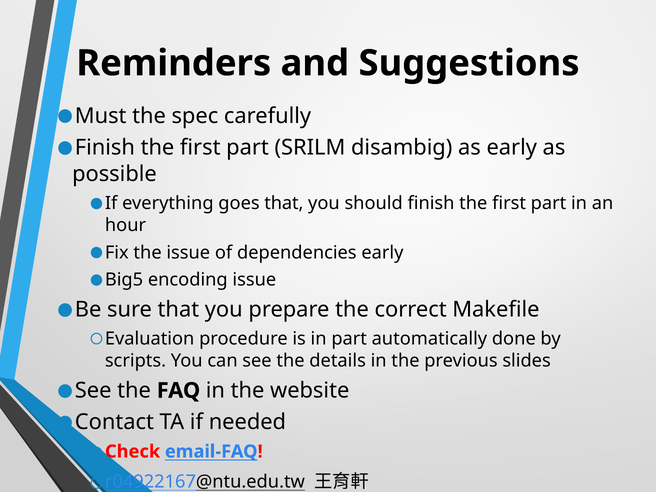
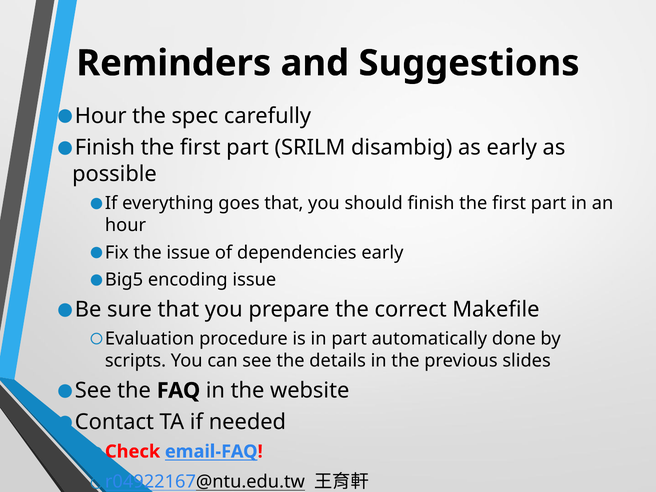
Must: Must -> Hour (101, 116)
